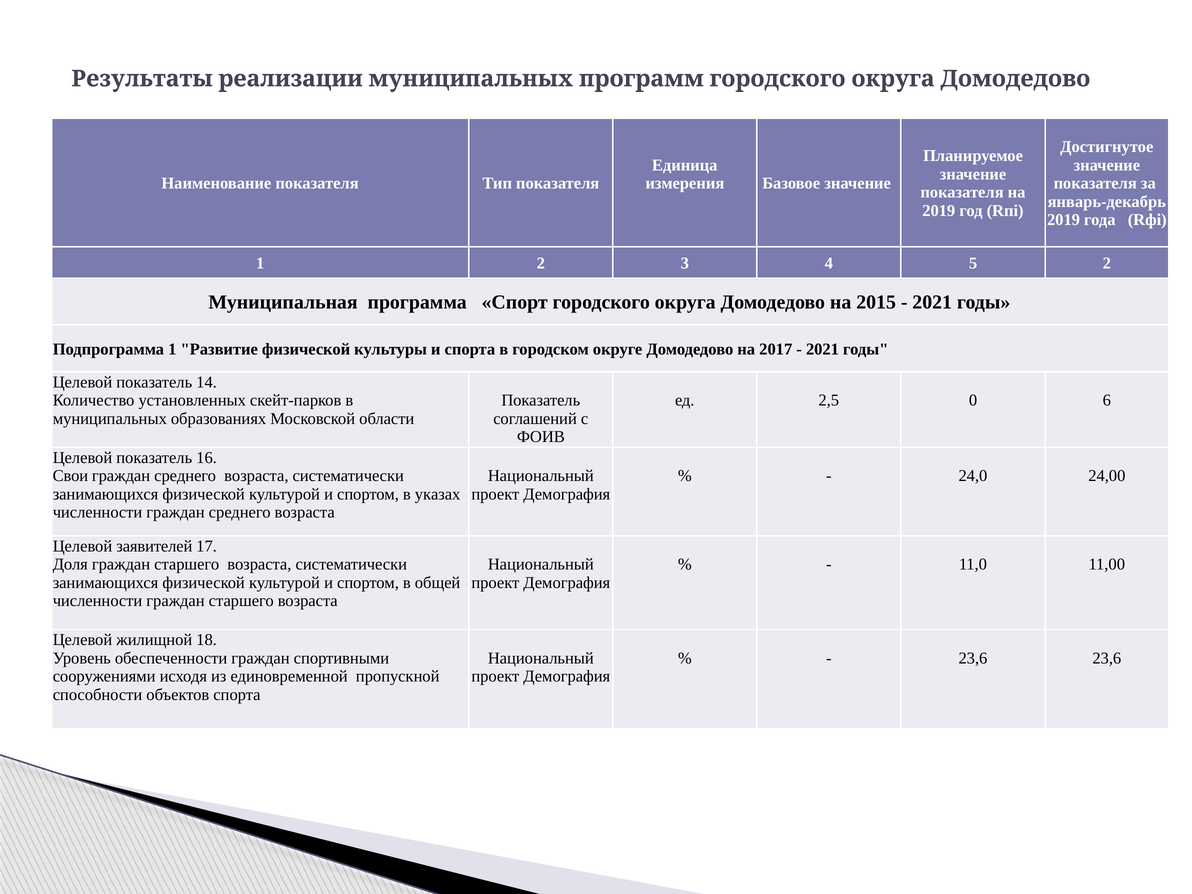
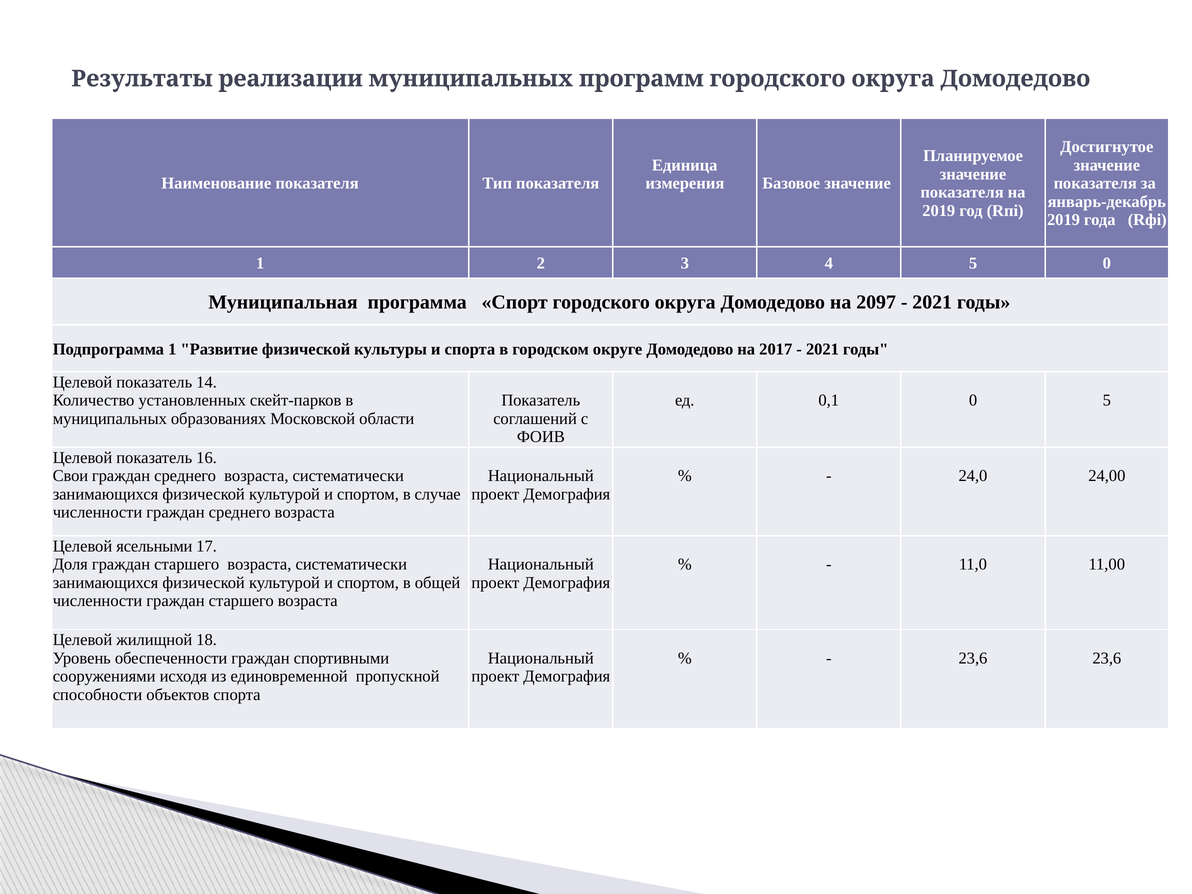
5 2: 2 -> 0 (1107, 263)
2015: 2015 -> 2097 (876, 302)
2,5: 2,5 -> 0,1 (829, 401)
0 6: 6 -> 5 (1107, 401)
указах: указах -> случае (438, 494)
заявителей: заявителей -> ясельными (154, 546)
